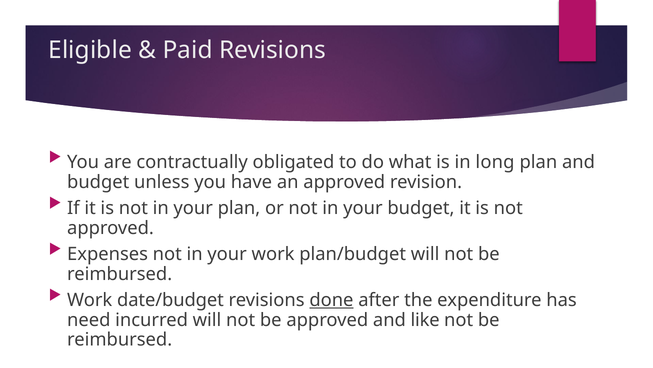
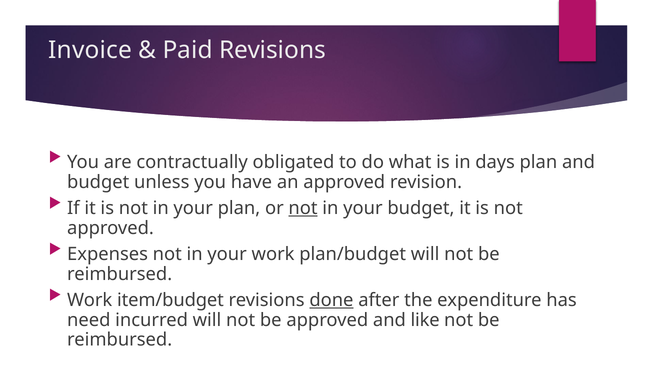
Eligible: Eligible -> Invoice (90, 50)
long: long -> days (495, 162)
not underline: none -> present (303, 208)
date/budget: date/budget -> item/budget (170, 300)
